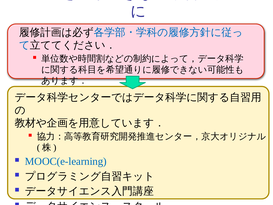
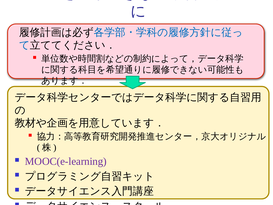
MOOC(e-learning colour: blue -> purple (66, 161)
